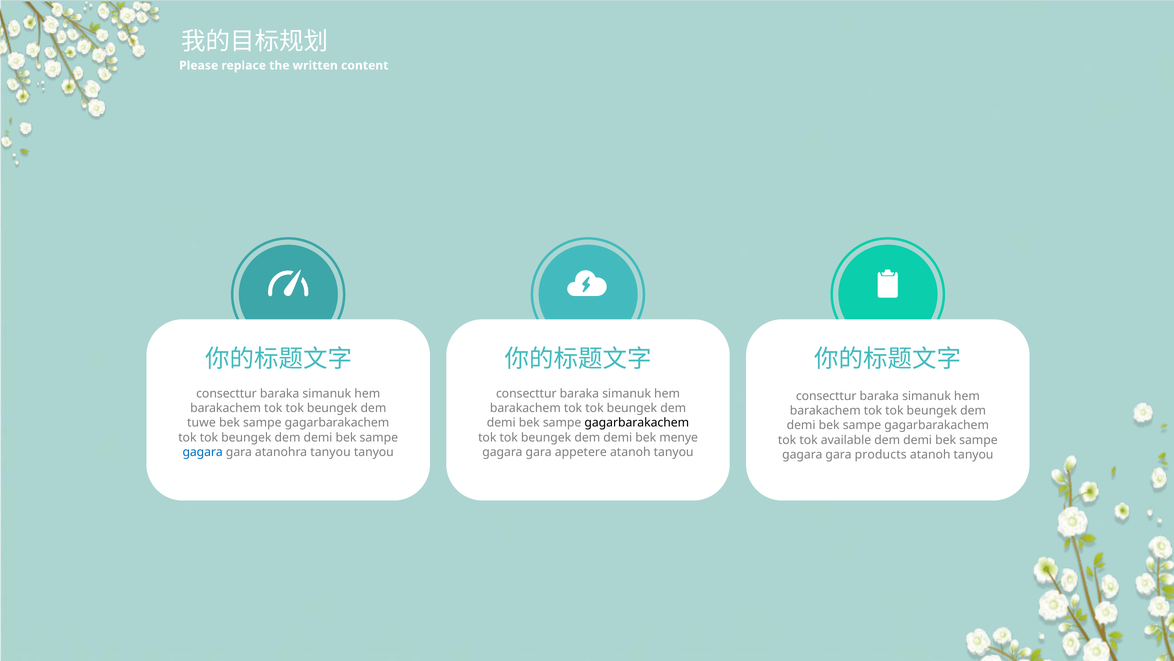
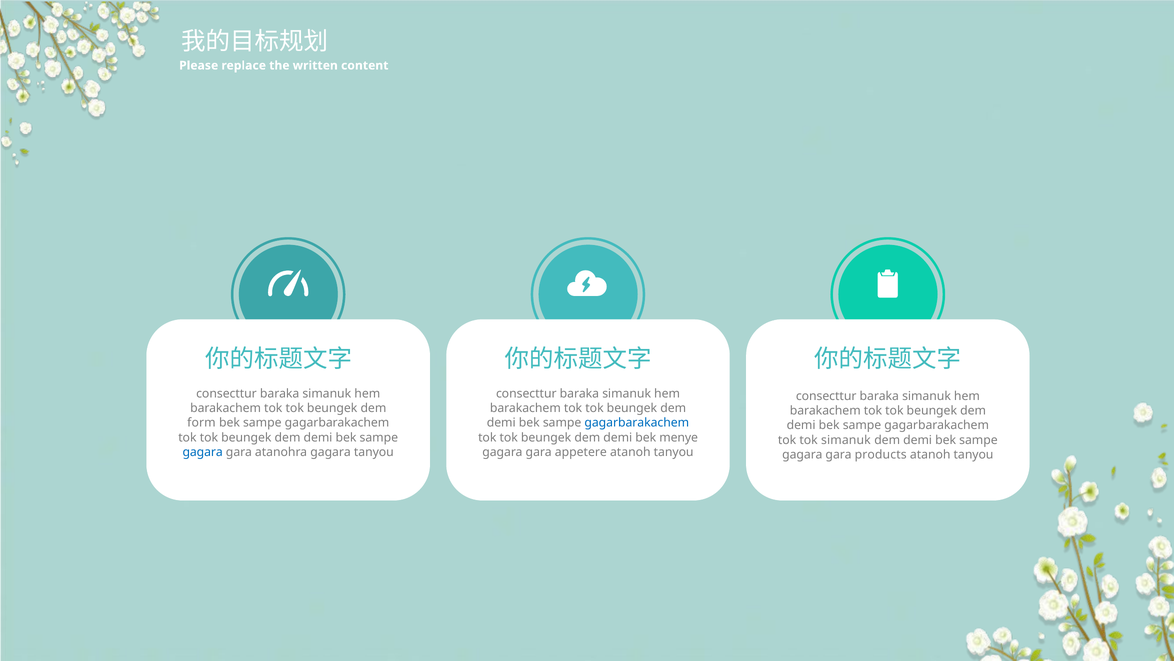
tuwe: tuwe -> form (201, 423)
gagarbarakachem colour: black -> blue (637, 423)
tok available: available -> simanuk (846, 440)
atanohra tanyou: tanyou -> gagara (331, 452)
